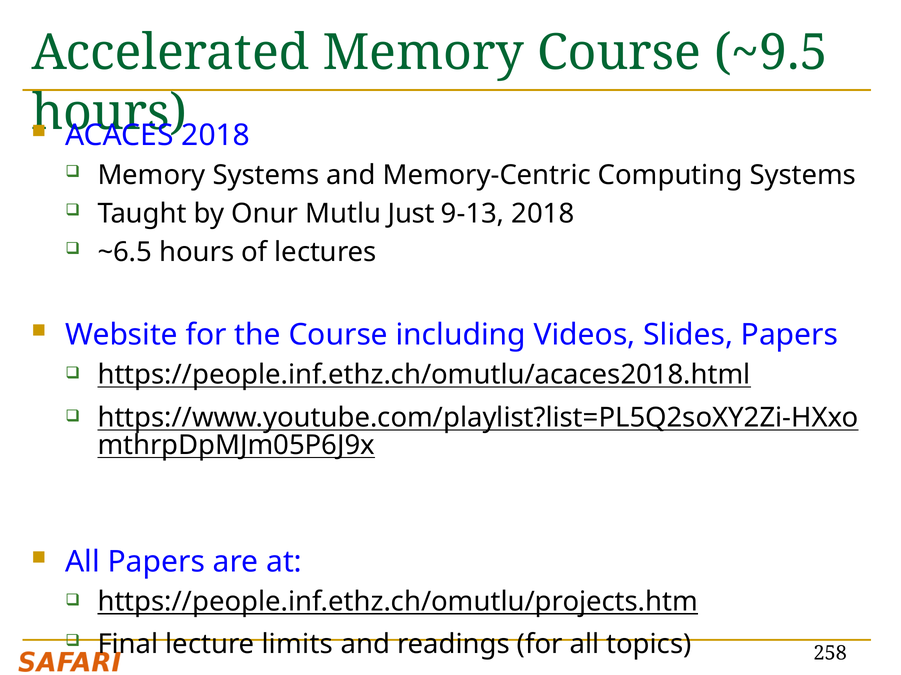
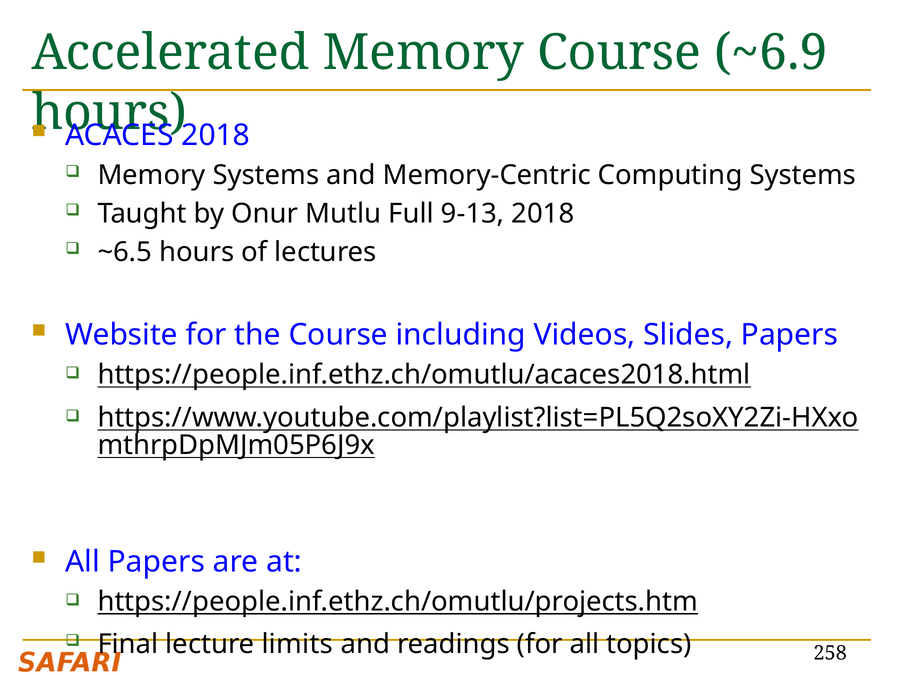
~9.5: ~9.5 -> ~6.9 (771, 53)
Just: Just -> Full (411, 214)
